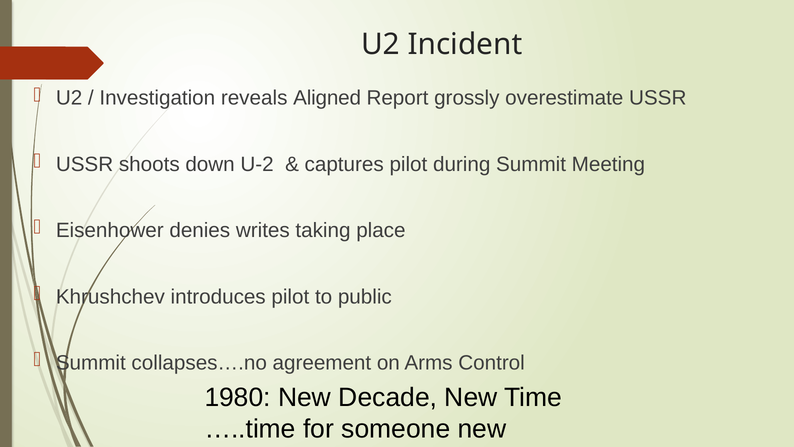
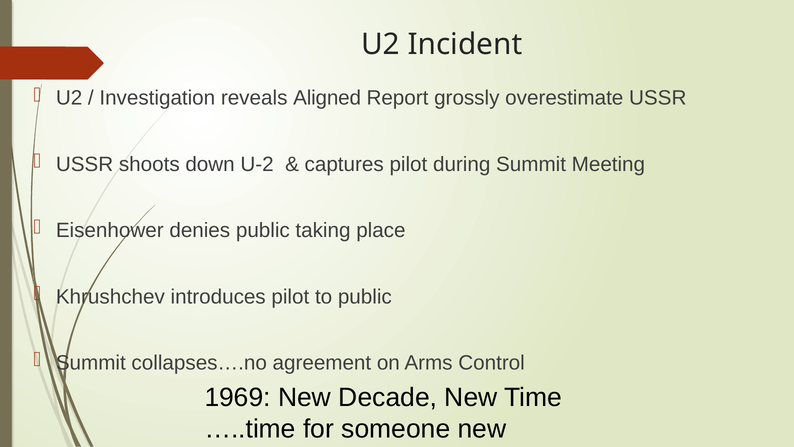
denies writes: writes -> public (263, 230)
1980: 1980 -> 1969 (238, 397)
